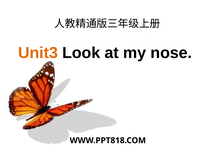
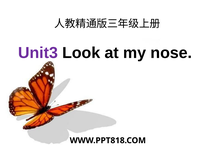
Unit3 colour: orange -> purple (38, 53)
